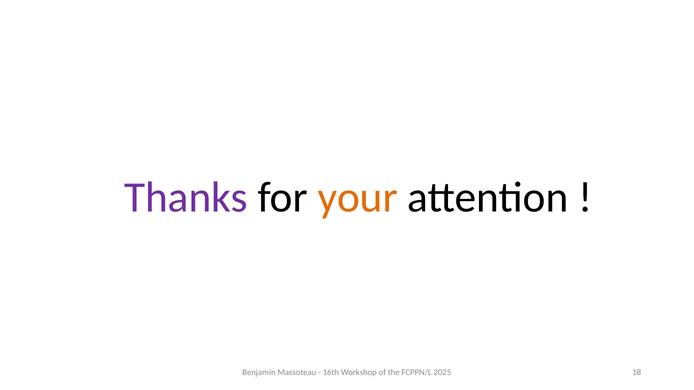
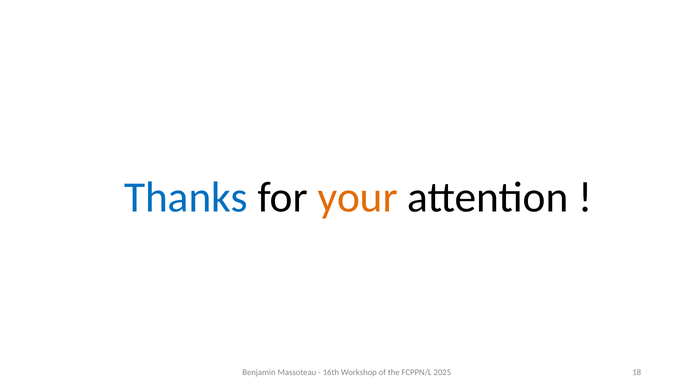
Thanks colour: purple -> blue (186, 198)
